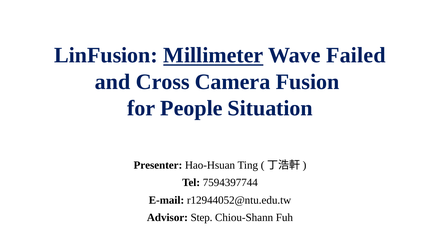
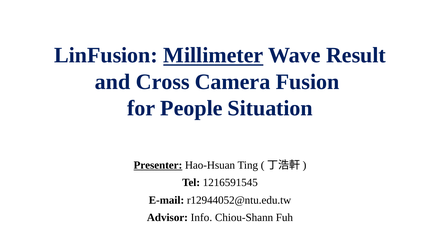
Failed: Failed -> Result (356, 55)
Presenter underline: none -> present (158, 165)
7594397744: 7594397744 -> 1216591545 (230, 182)
Step: Step -> Info (201, 217)
